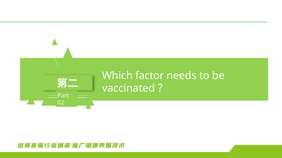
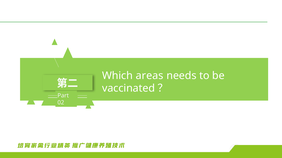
factor: factor -> areas (150, 76)
